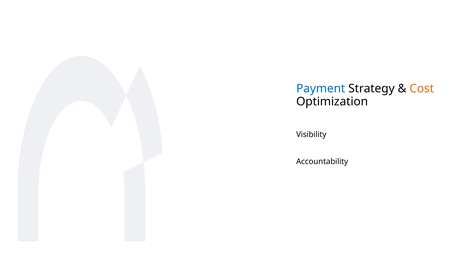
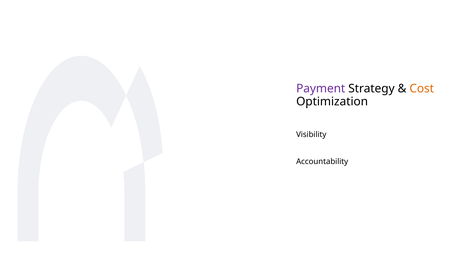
Payment colour: blue -> purple (321, 89)
